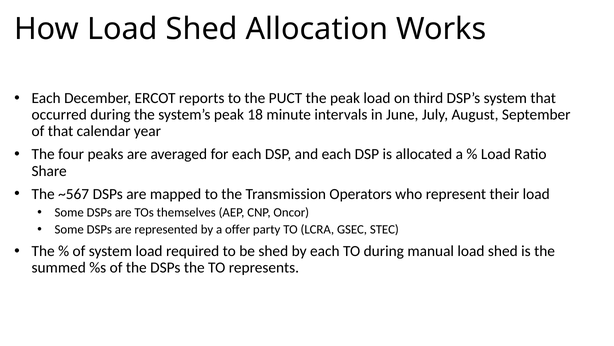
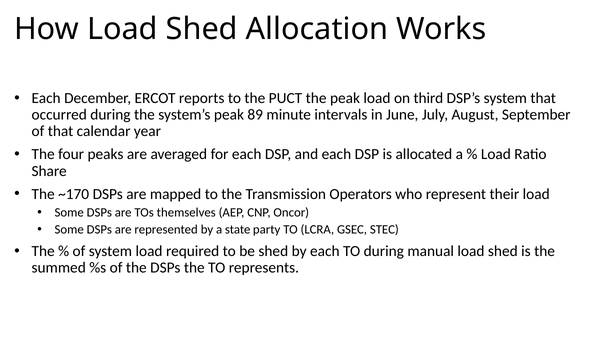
18: 18 -> 89 (255, 115)
~567: ~567 -> ~170 (74, 194)
offer: offer -> state (238, 229)
